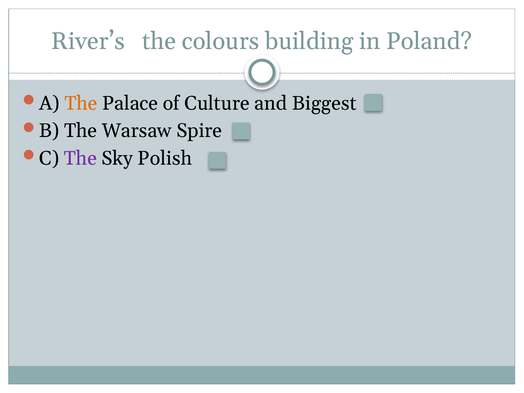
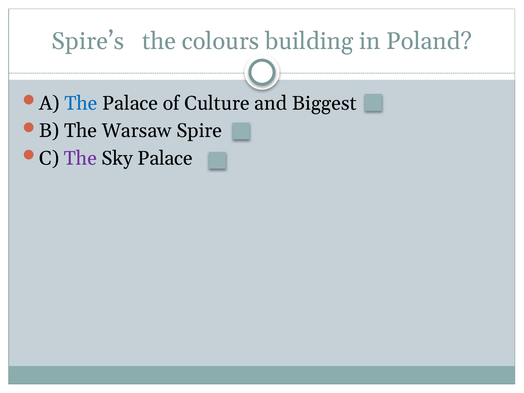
River’s: River’s -> Spire’s (88, 41)
The colour: orange -> blue (81, 103)
Sky Polish: Polish -> Palace (165, 158)
